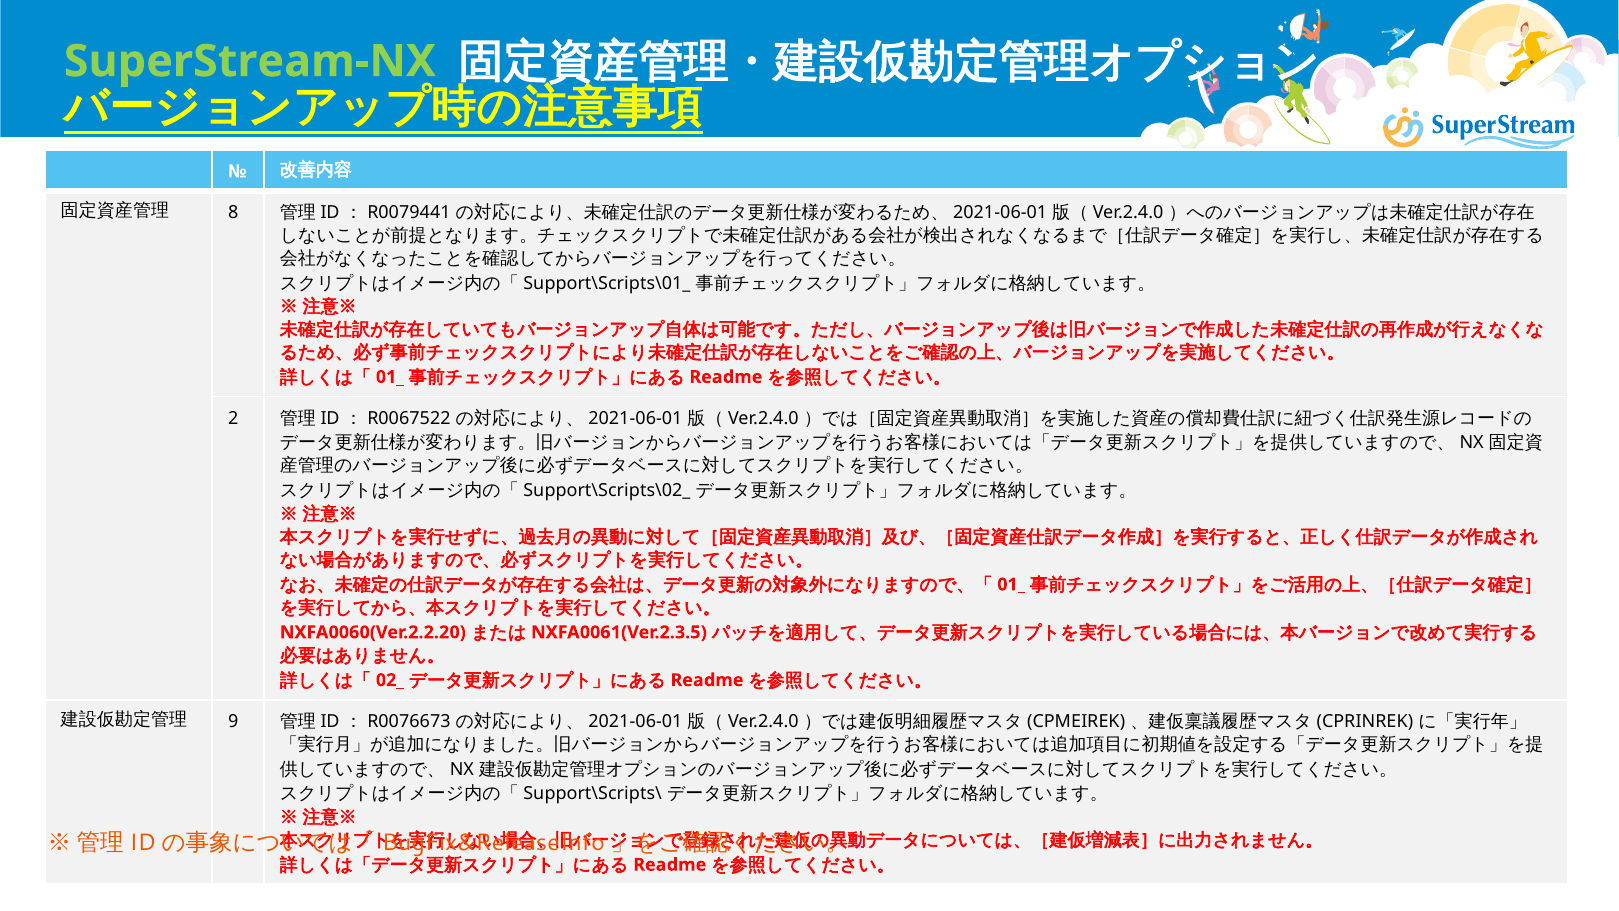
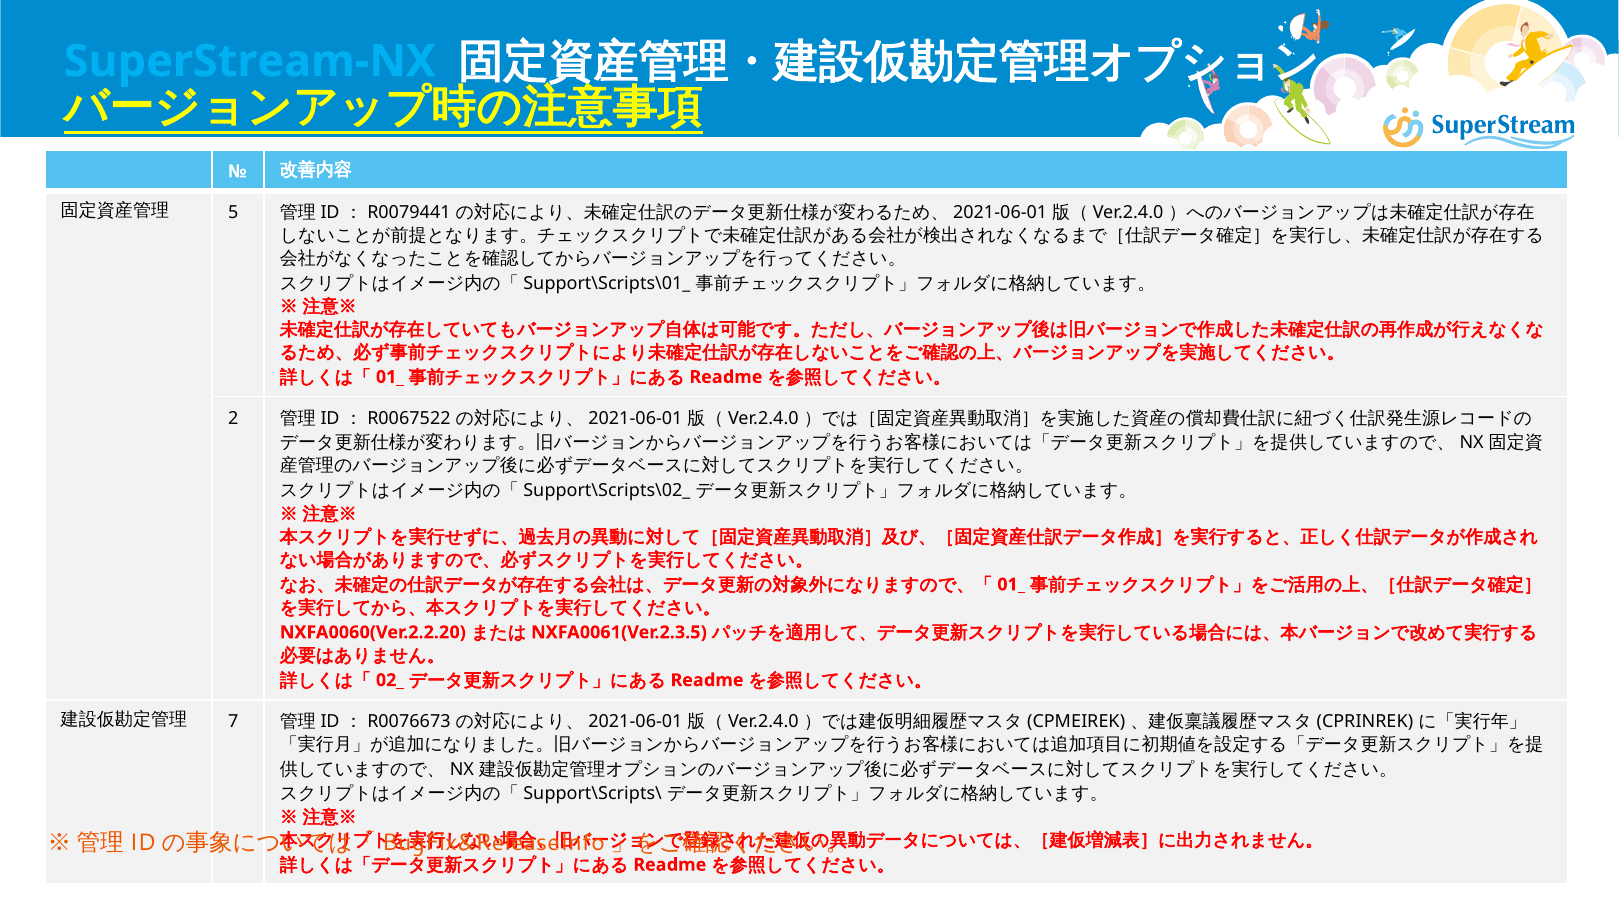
SuperStream-NX colour: light green -> light blue (250, 61)
8: 8 -> 5 (233, 212)
9: 9 -> 7 (233, 721)
